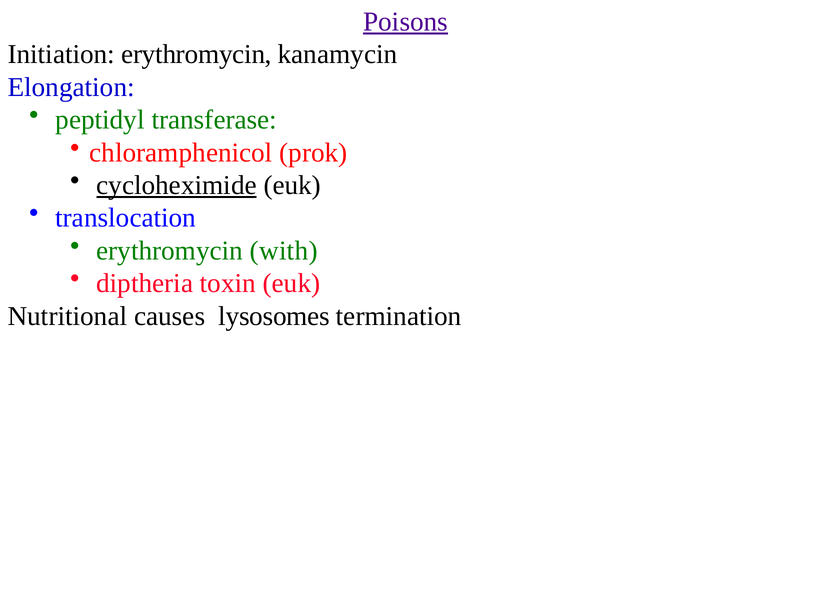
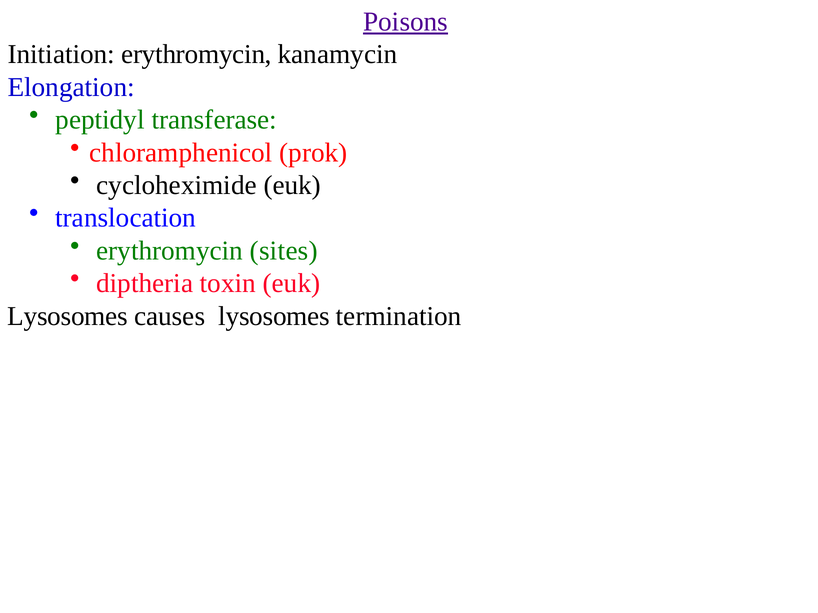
cycloheximide underline: present -> none (177, 185)
with: with -> sites (284, 251)
Nutritional: Nutritional -> Lysosomes (68, 316)
